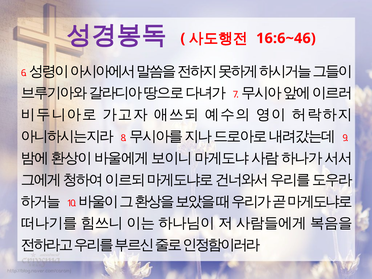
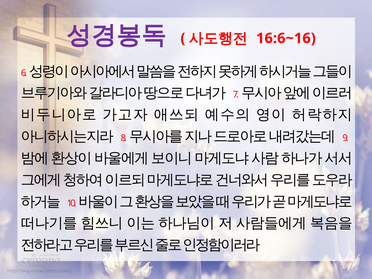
16:6~46: 16:6~46 -> 16:6~16 (286, 38)
